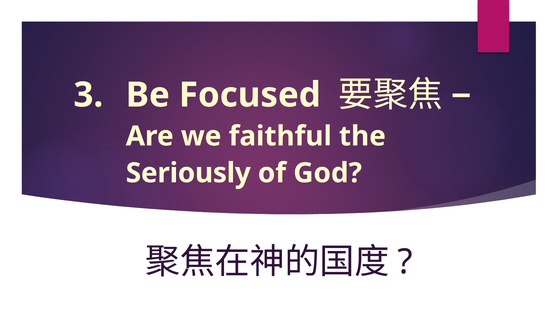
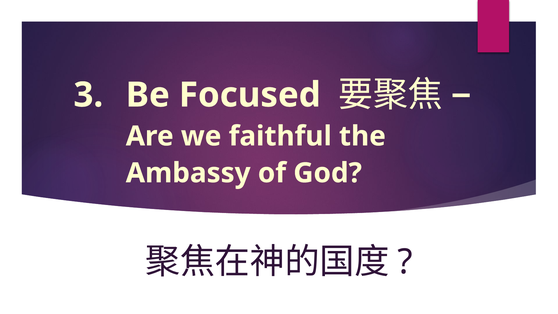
Seriously: Seriously -> Ambassy (188, 173)
